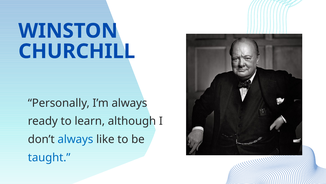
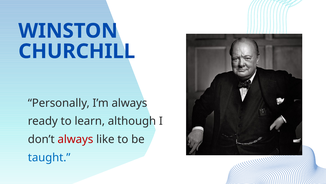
always colour: blue -> red (75, 139)
